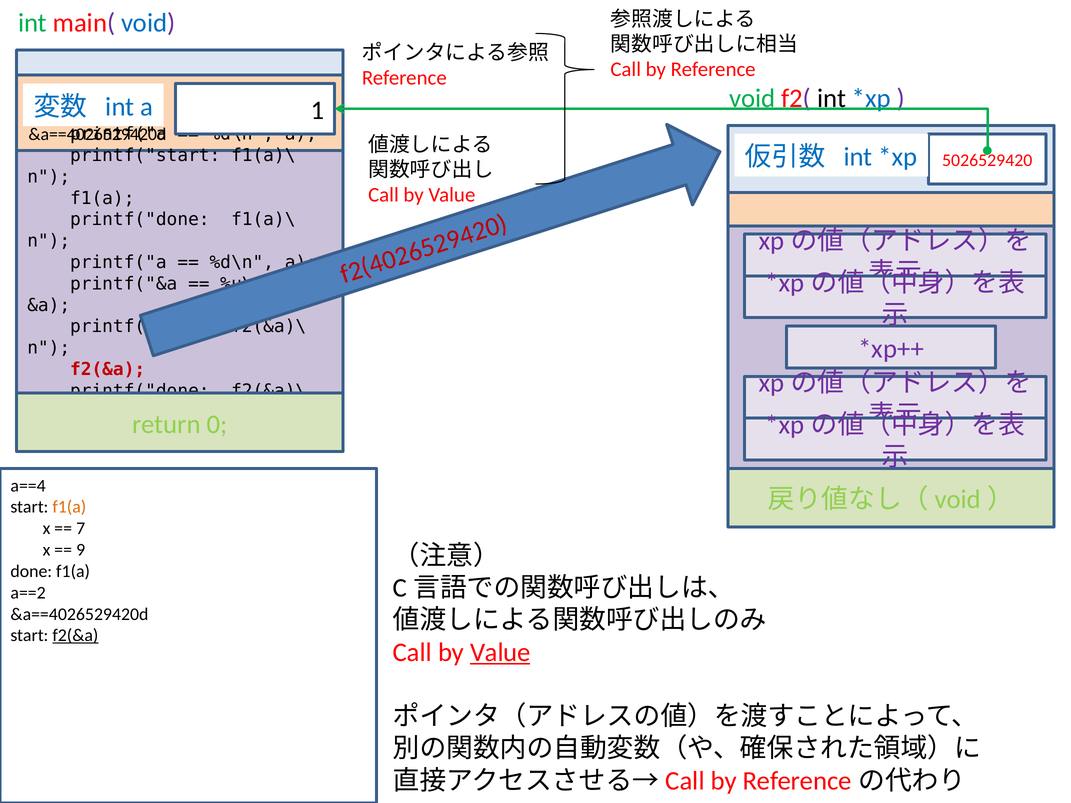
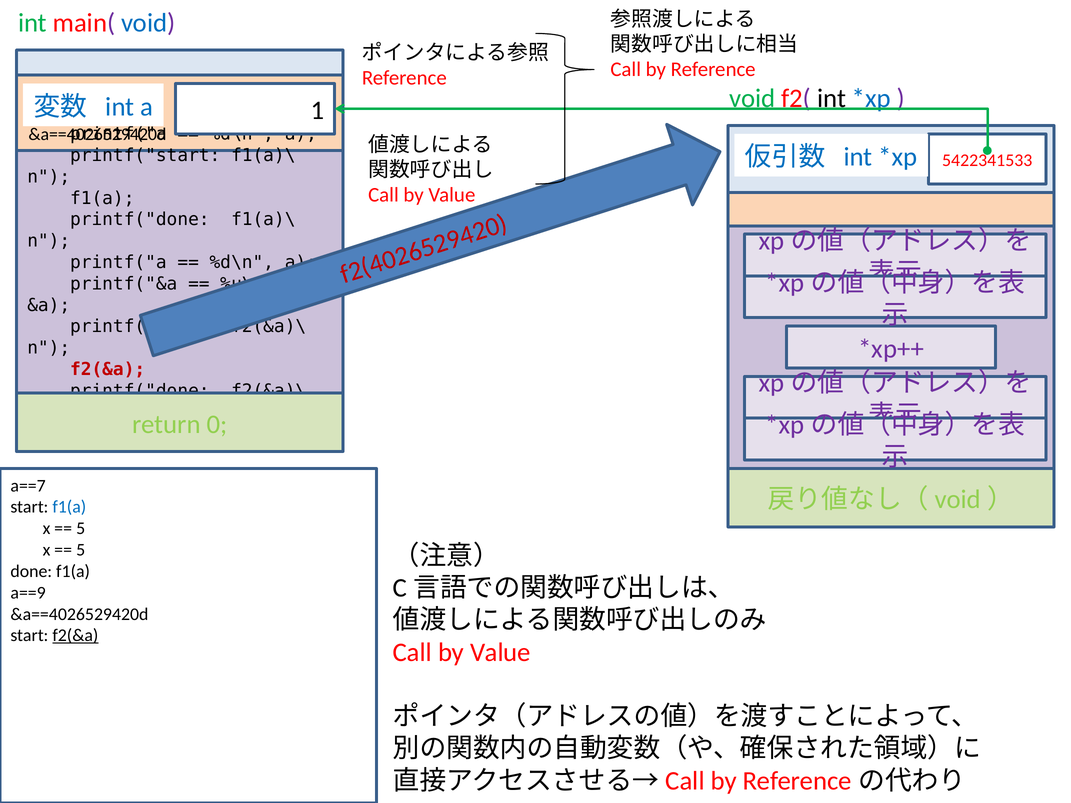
5026529420: 5026529420 -> 5422341533 (987, 160)
a==4: a==4 -> a==7 (28, 486)
f1(a colour: orange -> blue (69, 507)
7: 7 -> 5 (81, 529)
9: 9 -> 5 (81, 550)
a==2: a==2 -> a==9 (28, 593)
Value underline: present -> none (500, 652)
